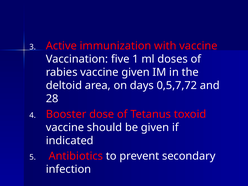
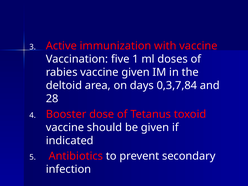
0,5,7,72: 0,5,7,72 -> 0,3,7,84 (177, 86)
